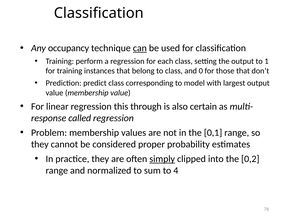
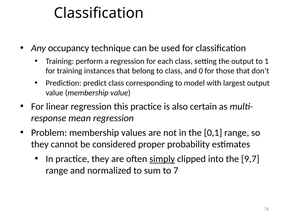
can underline: present -> none (140, 48)
this through: through -> practice (146, 106)
called: called -> mean (80, 118)
0,2: 0,2 -> 9,7 (250, 159)
4: 4 -> 7 (176, 171)
